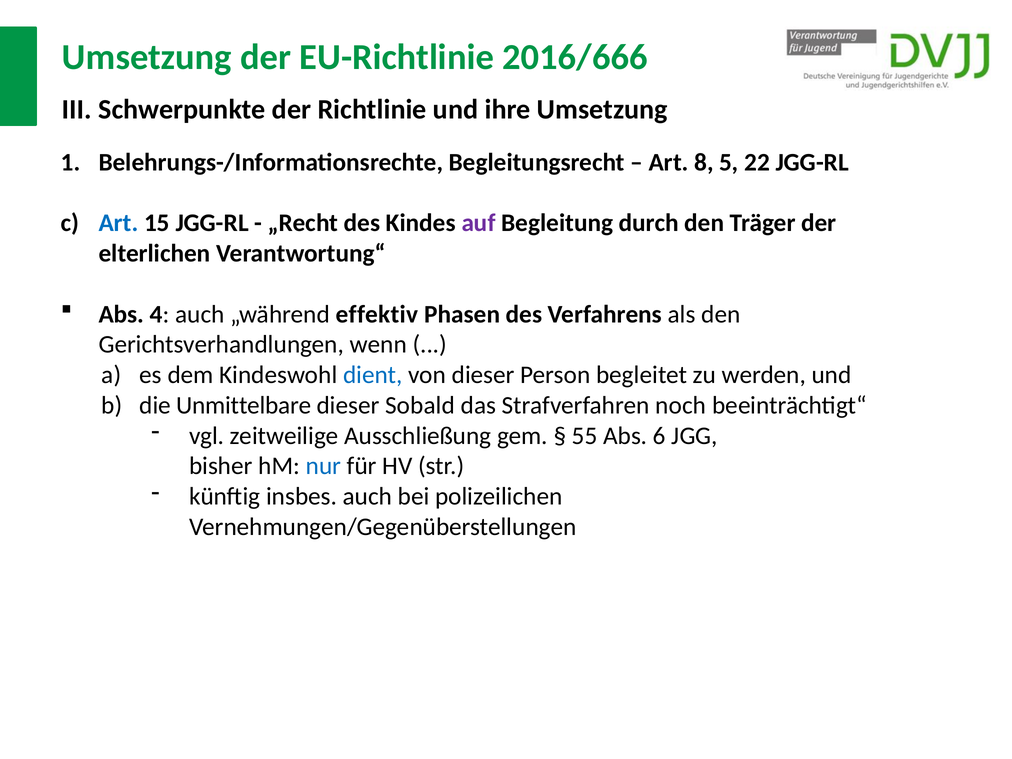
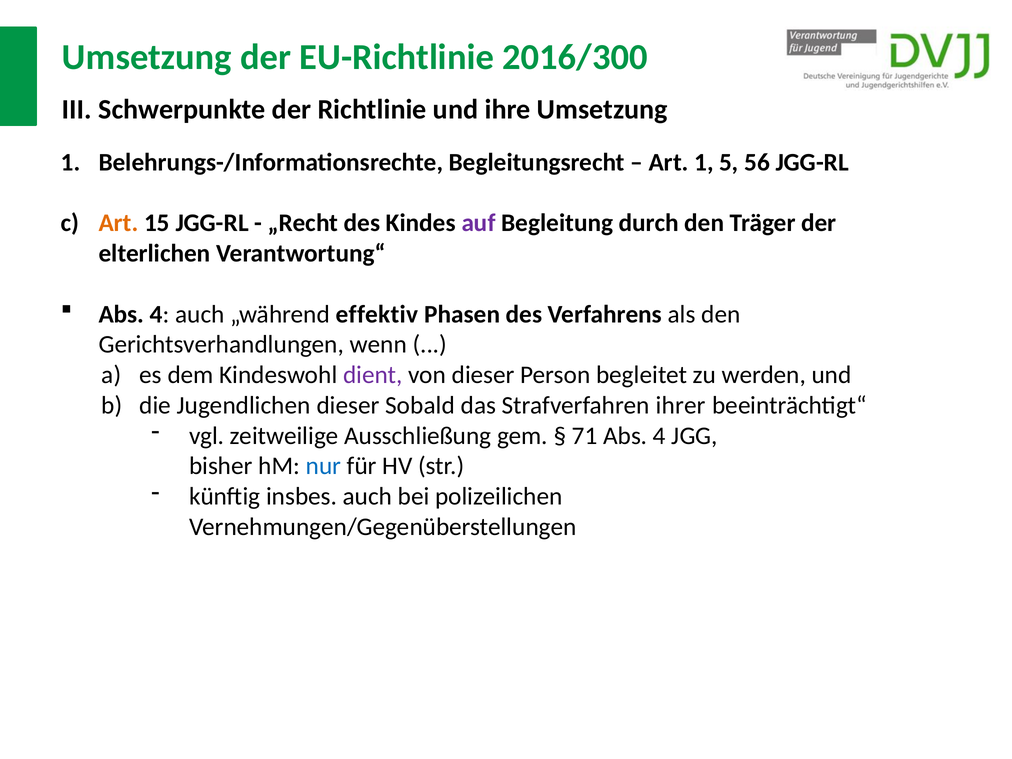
2016/666: 2016/666 -> 2016/300 (575, 57)
Art 8: 8 -> 1 (704, 162)
22: 22 -> 56 (757, 162)
Art colour: blue -> orange (119, 223)
dient colour: blue -> purple (373, 375)
Unmittelbare: Unmittelbare -> Jugendlichen (244, 405)
noch: noch -> ihrer (681, 405)
55: 55 -> 71 (585, 436)
6: 6 -> 4 (659, 436)
